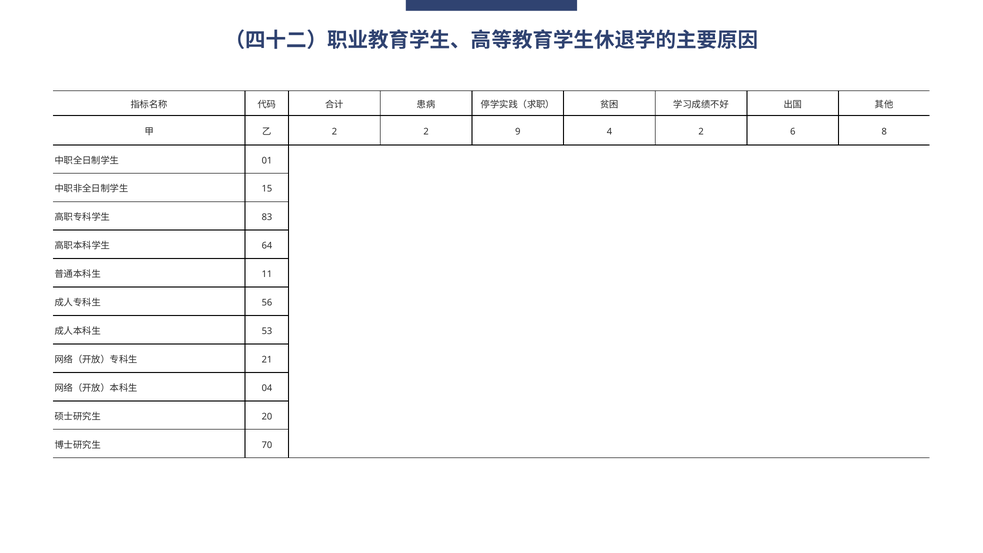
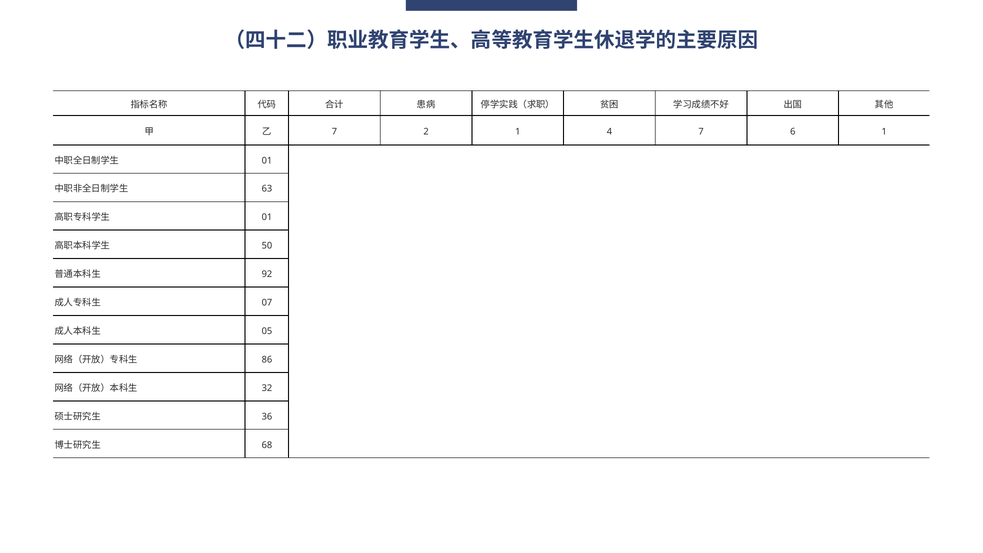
2: 2 -> 7 (334, 132)
2 9: 9 -> 1 (518, 132)
4 2: 2 -> 7 (701, 132)
6 8: 8 -> 1 (884, 132)
15: 15 -> 63 (267, 189)
83: 83 -> 01 (267, 217)
64: 64 -> 50 (267, 246)
11: 11 -> 92 (267, 274)
56: 56 -> 07 (267, 303)
53: 53 -> 05 (267, 331)
21: 21 -> 86 (267, 360)
04: 04 -> 32 (267, 388)
20: 20 -> 36 (267, 416)
70: 70 -> 68 (267, 445)
